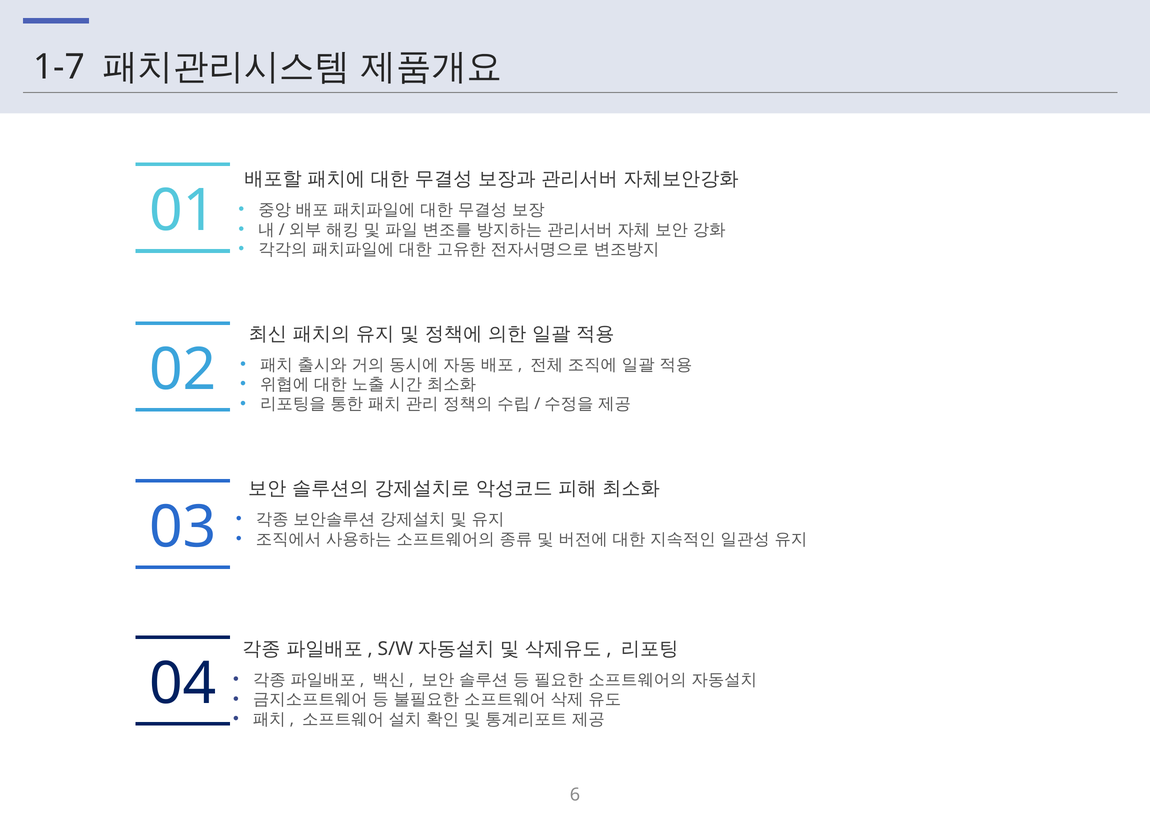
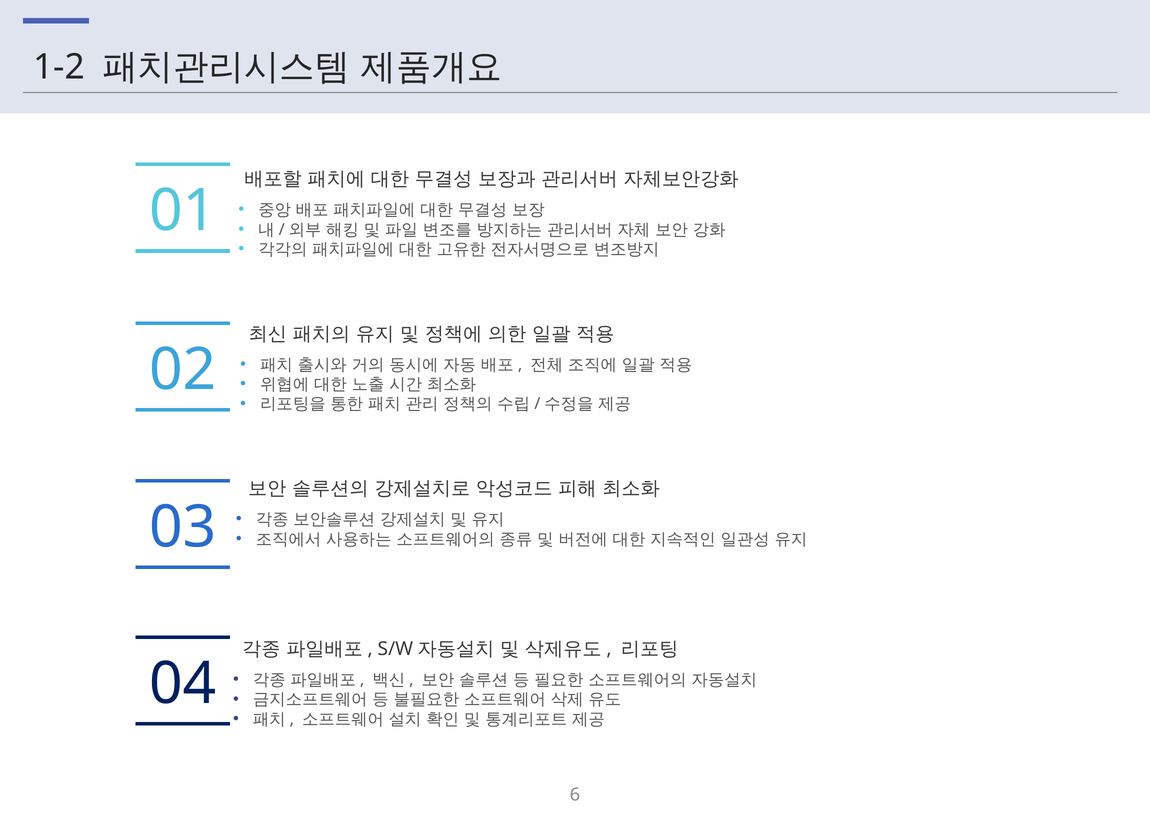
1-7: 1-7 -> 1-2 (59, 67)
